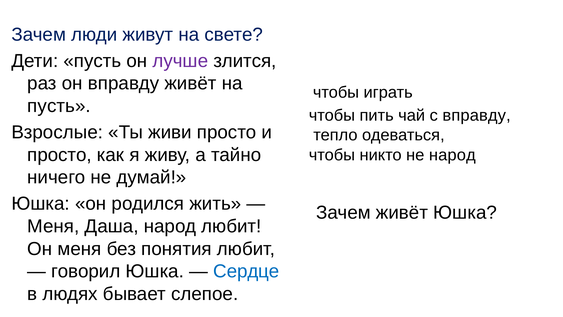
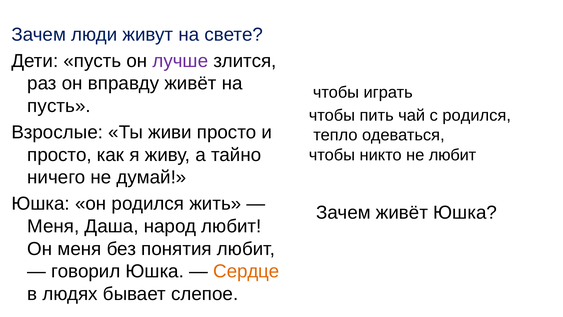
с вправду: вправду -> родился (477, 116)
не народ: народ -> любит (452, 155)
Сердце colour: blue -> orange (246, 272)
